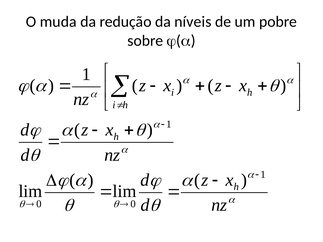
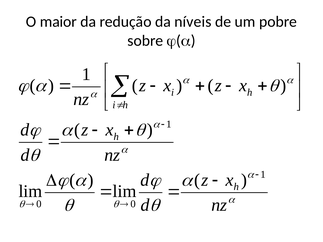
muda: muda -> maior (58, 22)
